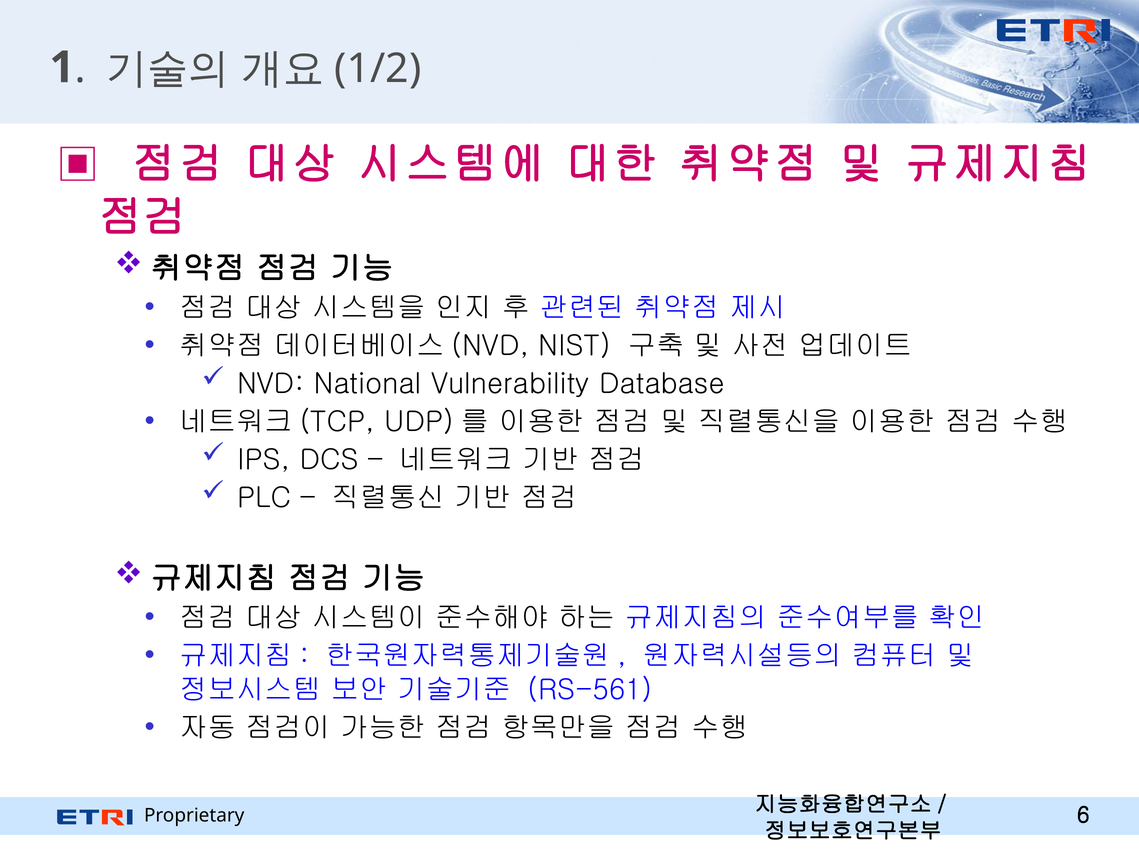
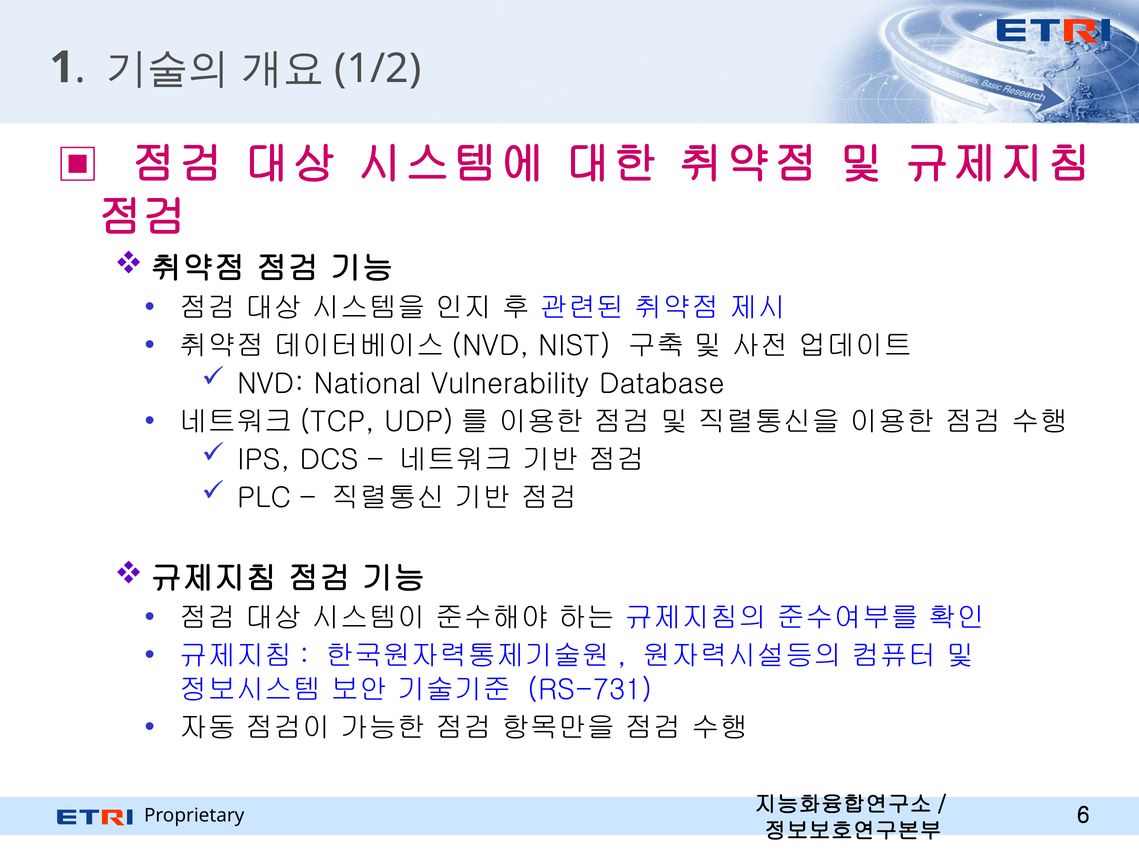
RS-561: RS-561 -> RS-731 (590, 690)
